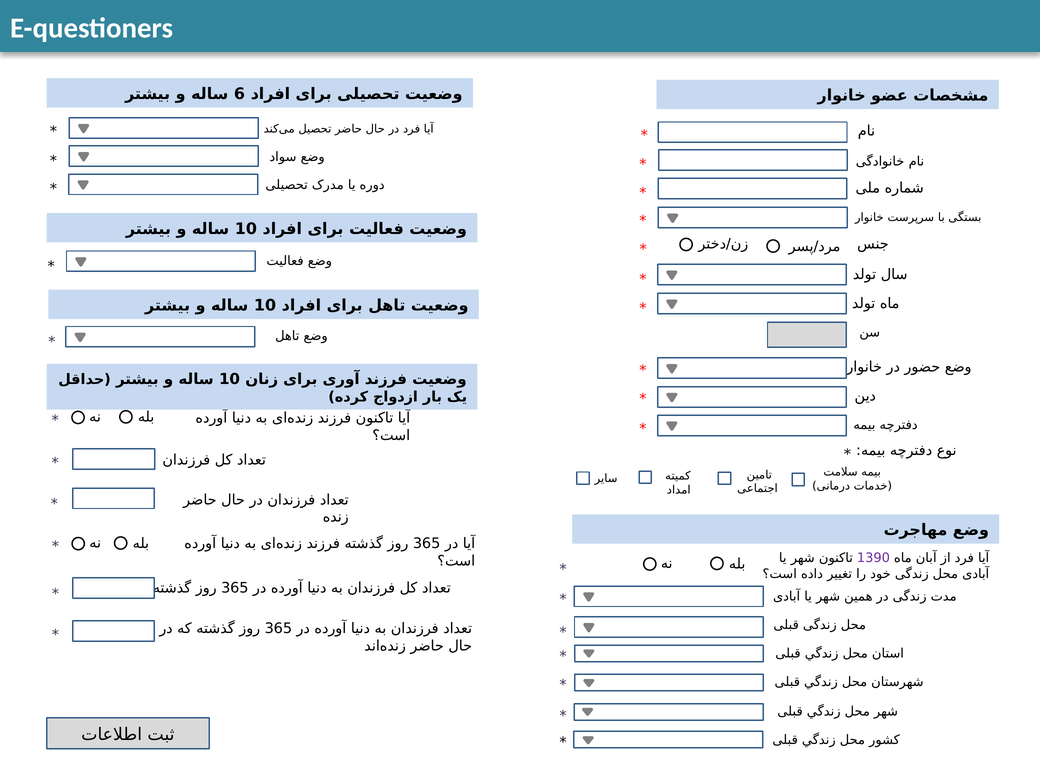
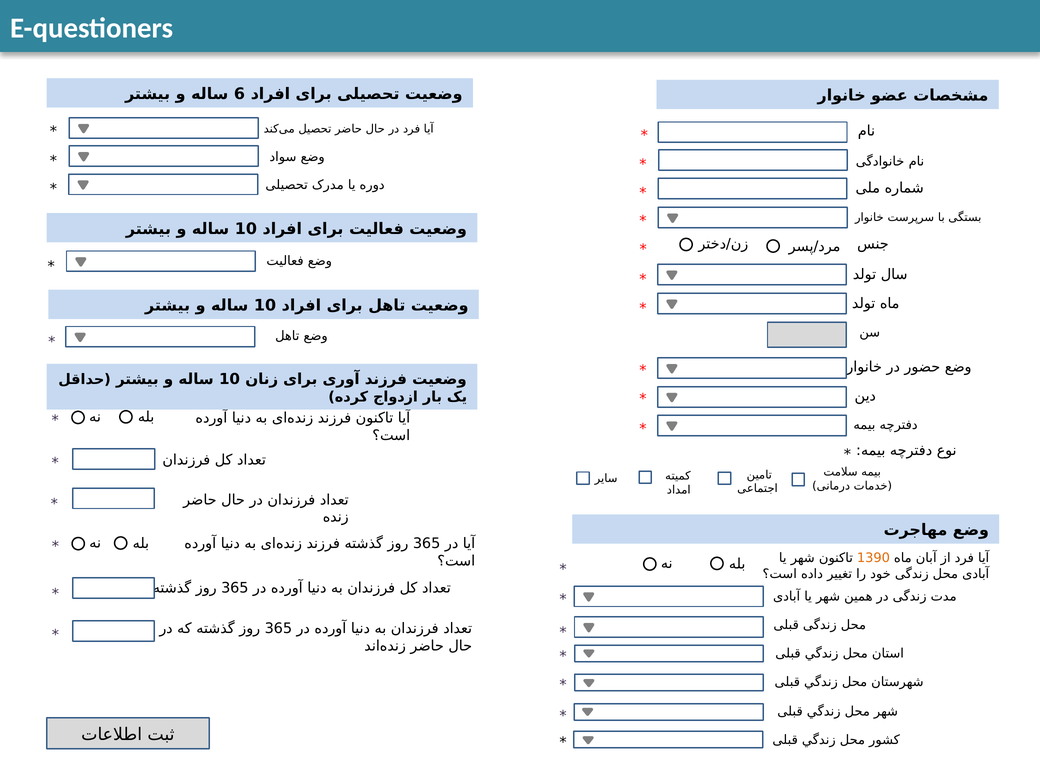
1390 colour: purple -> orange (873, 558)
